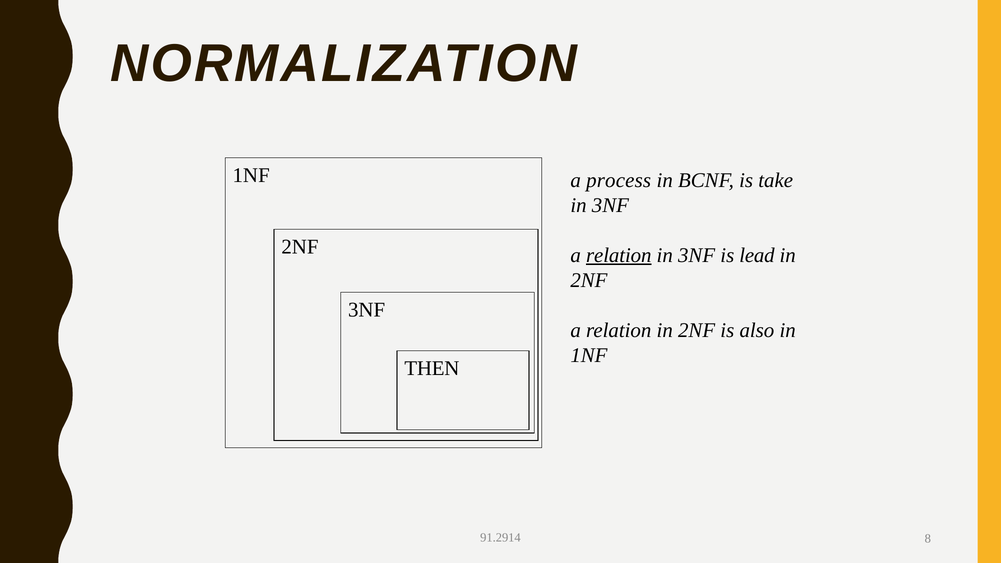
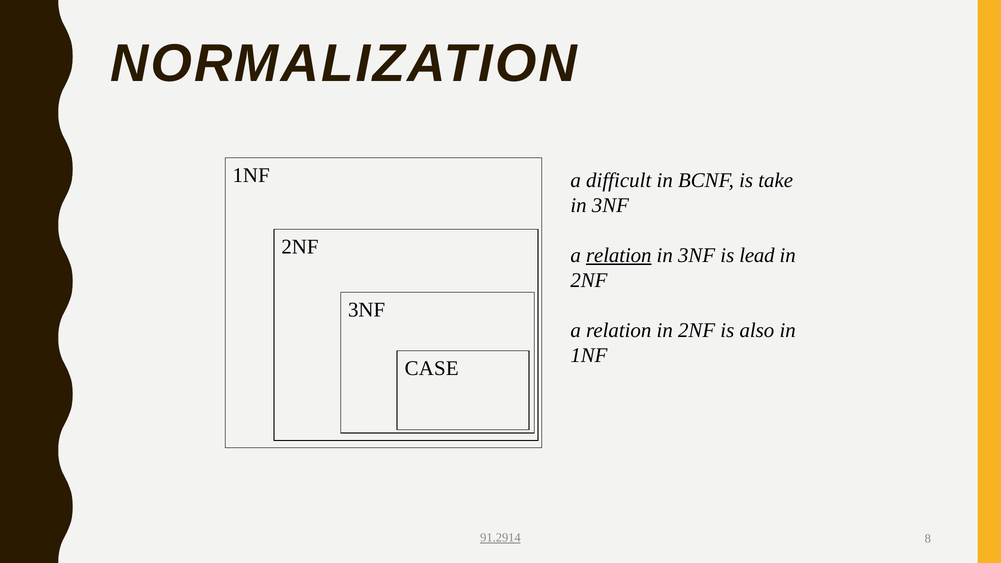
process: process -> difficult (619, 180)
THEN: THEN -> CASE (432, 368)
91.2914 underline: none -> present (500, 538)
